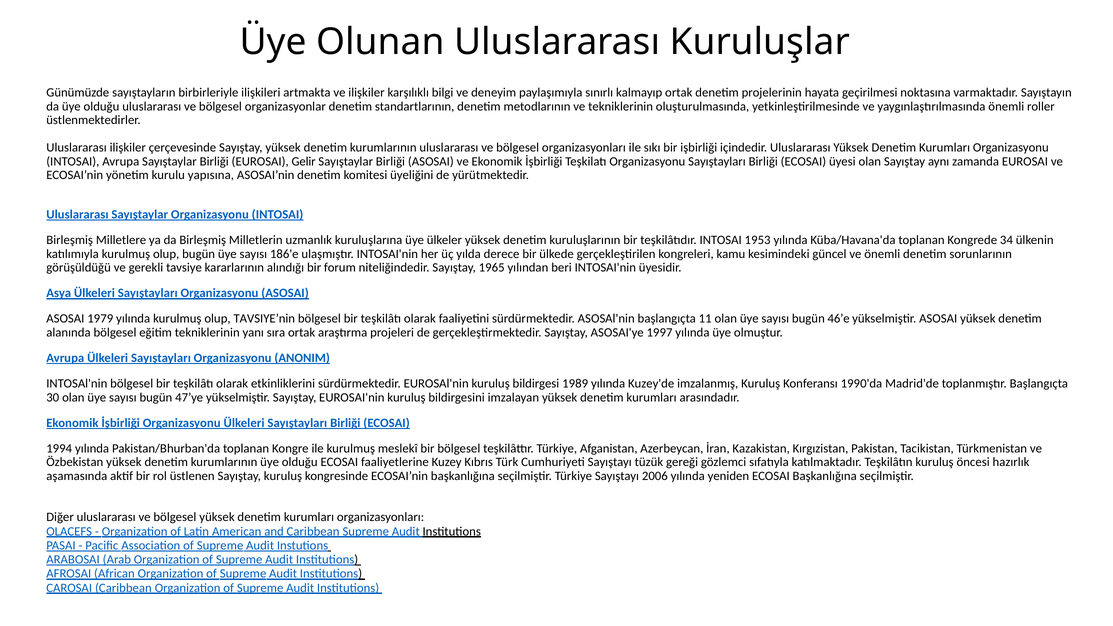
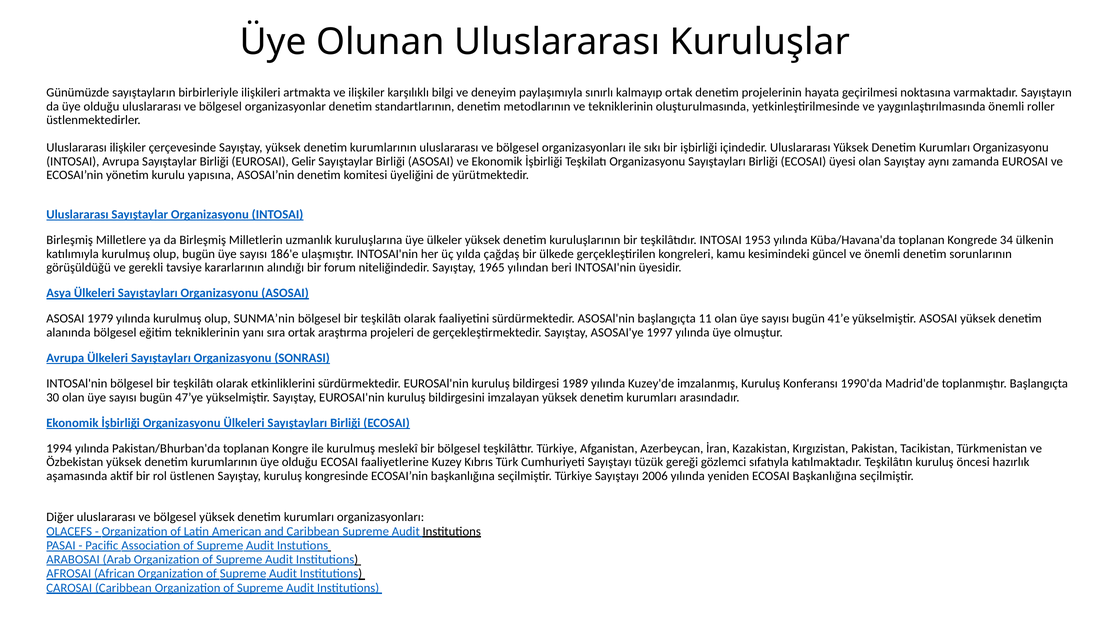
derece: derece -> çağdaş (502, 254)
TAVSIYE’nin: TAVSIYE’nin -> SUNMA’nin (264, 319)
46’e: 46’e -> 41’e (839, 319)
ANONIM: ANONIM -> SONRASI (302, 358)
